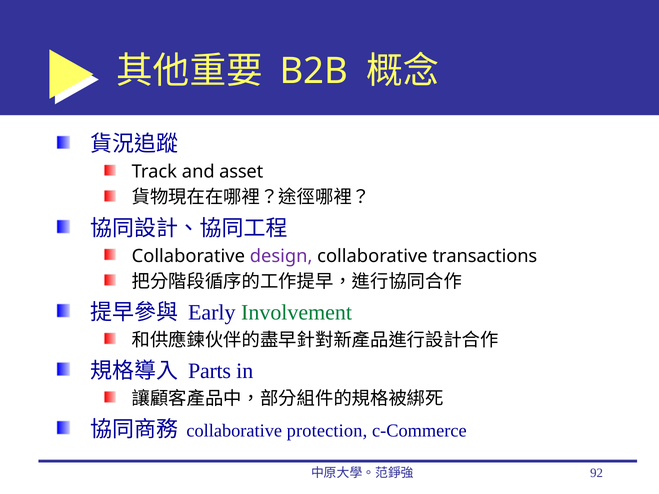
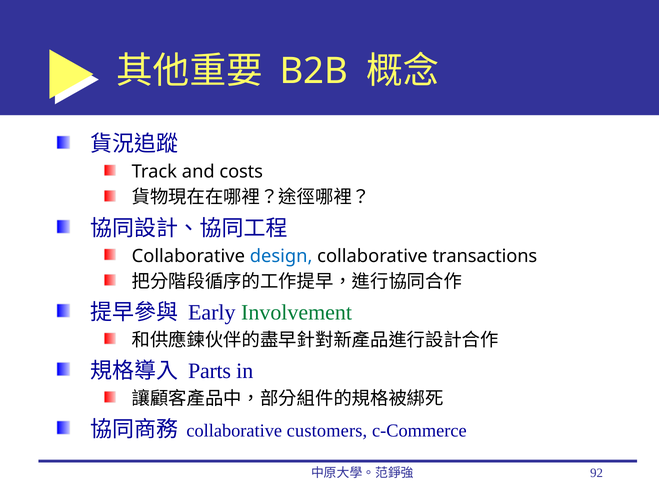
asset: asset -> costs (241, 172)
design colour: purple -> blue (281, 256)
protection: protection -> customers (327, 431)
